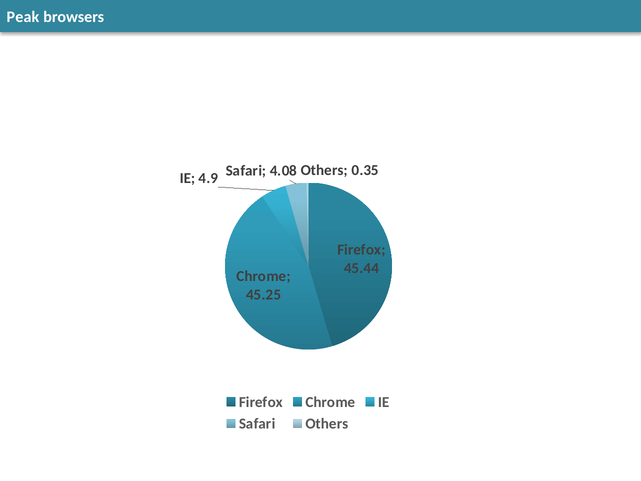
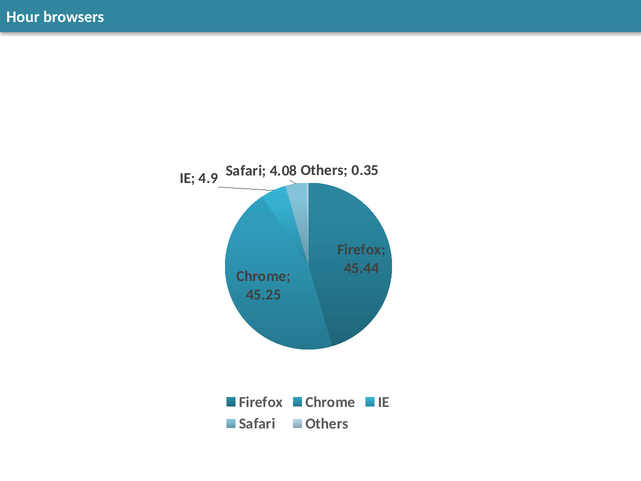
Peak: Peak -> Hour (23, 17)
